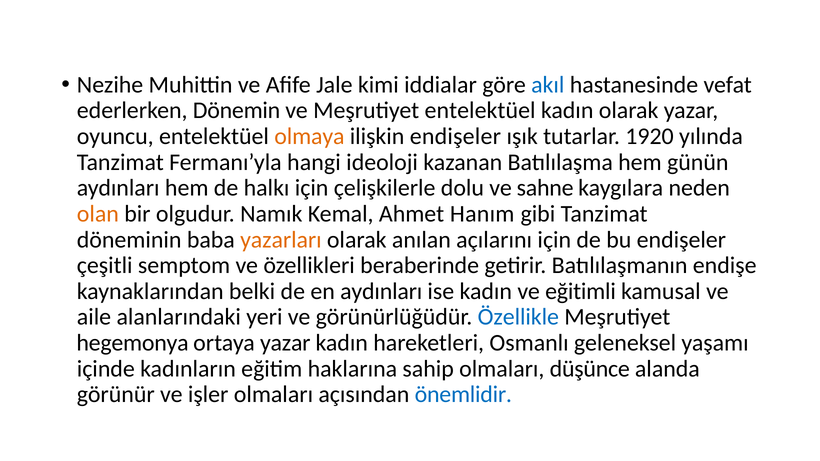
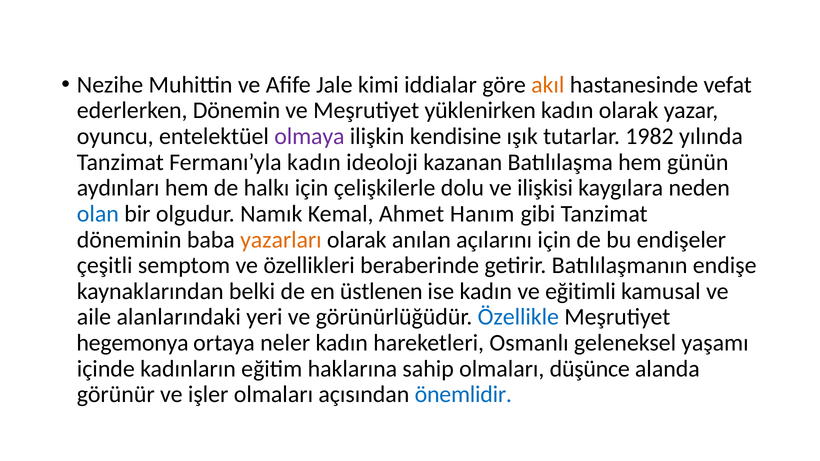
akıl colour: blue -> orange (548, 85)
Meşrutiyet entelektüel: entelektüel -> yüklenirken (480, 111)
olmaya colour: orange -> purple (309, 136)
ilişkin endişeler: endişeler -> kendisine (456, 136)
1920: 1920 -> 1982 (650, 136)
Fermanı’yla hangi: hangi -> kadın (314, 162)
sahne: sahne -> ilişkisi (545, 188)
olan colour: orange -> blue (98, 214)
en aydınları: aydınları -> üstlenen (381, 291)
ortaya yazar: yazar -> neler (285, 343)
